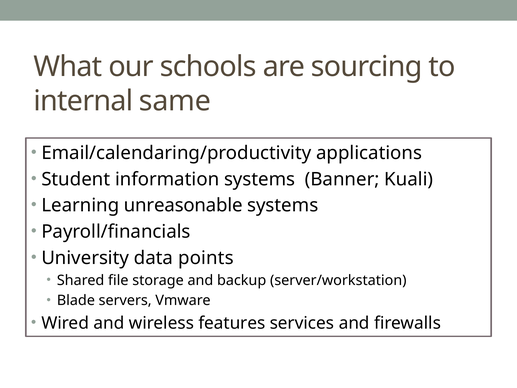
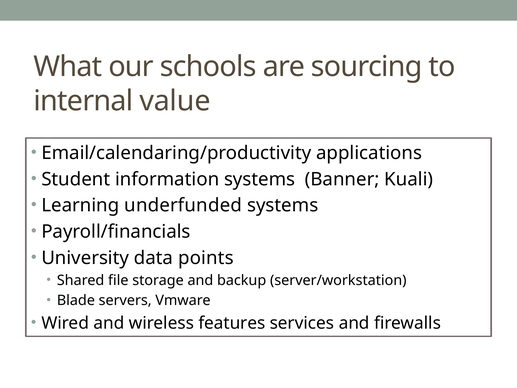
same: same -> value (175, 101)
unreasonable: unreasonable -> underfunded (183, 205)
